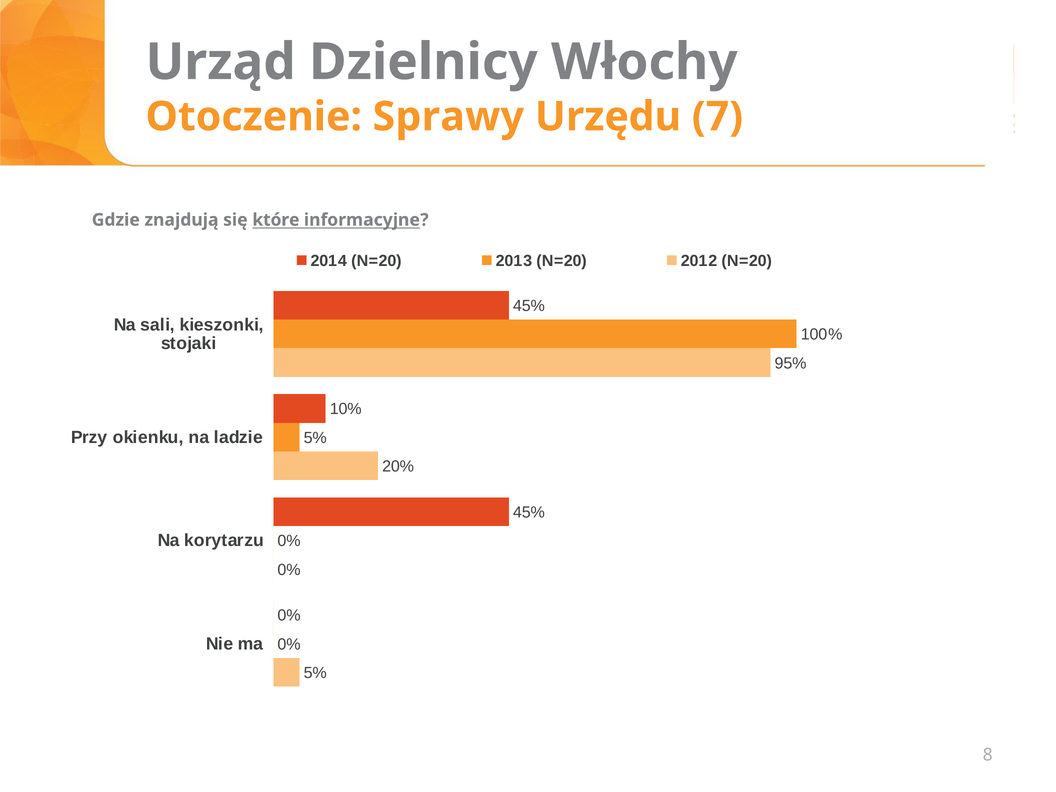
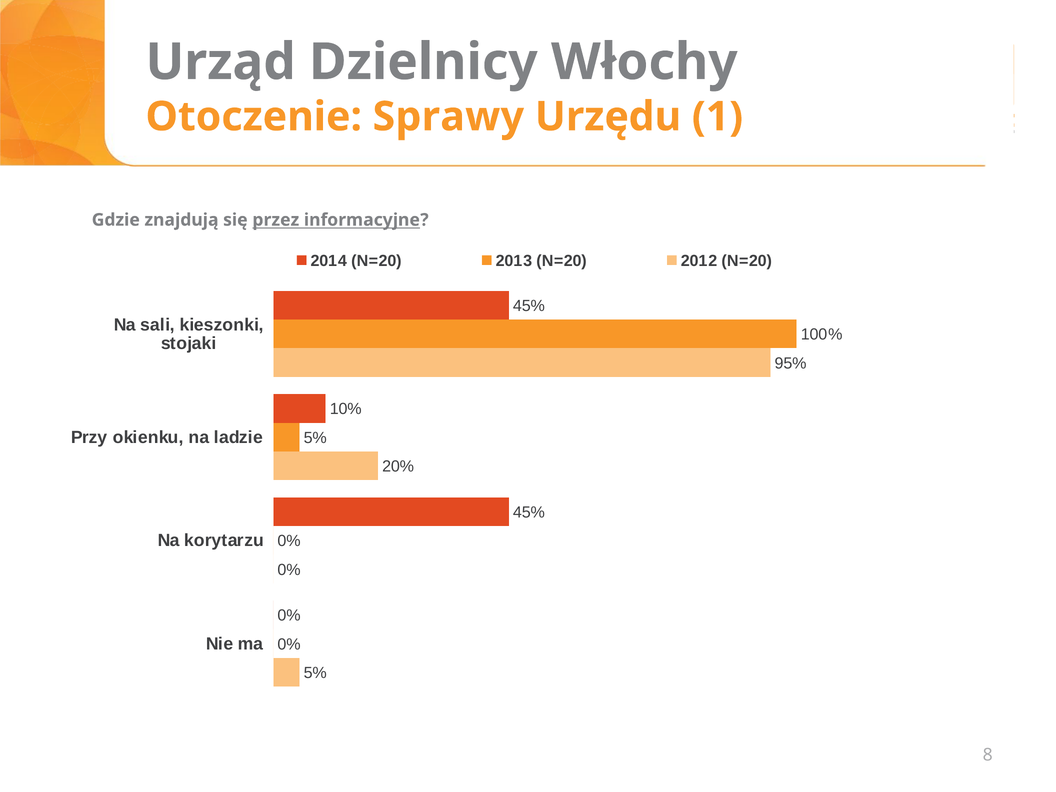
7: 7 -> 1 (717, 117)
które: które -> przez (276, 220)
